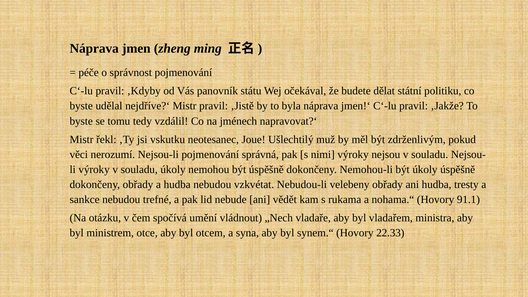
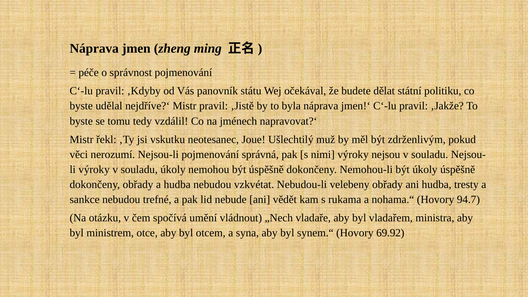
91.1: 91.1 -> 94.7 (468, 200)
22.33: 22.33 -> 69.92 (390, 233)
